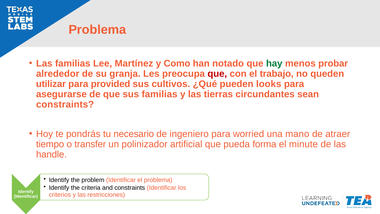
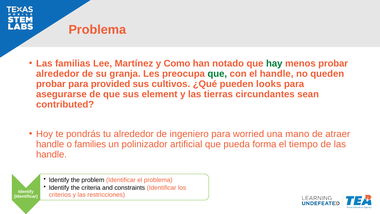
que colour: red -> green (217, 74)
el trabajo: trabajo -> handle (277, 74)
utilizar: utilizar -> probar (51, 84)
sus familias: familias -> element (160, 94)
constraints: constraints -> contributed (65, 104)
tu necesario: necesario -> alrededor (134, 134)
tiempo: tiempo -> handle (50, 144)
transfer: transfer -> families (90, 144)
minute: minute -> tiempo (303, 144)
